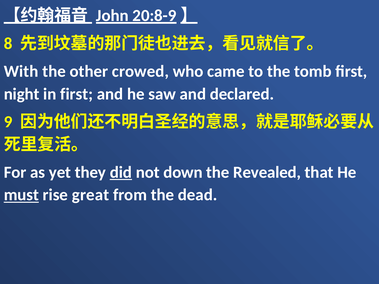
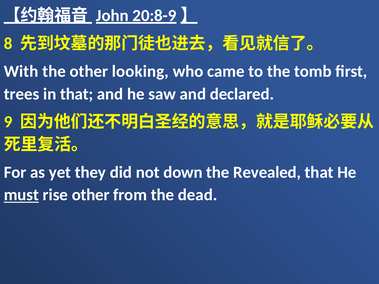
crowed: crowed -> looking (140, 71)
night: night -> trees (22, 94)
in first: first -> that (77, 94)
did underline: present -> none (121, 172)
rise great: great -> other (91, 195)
